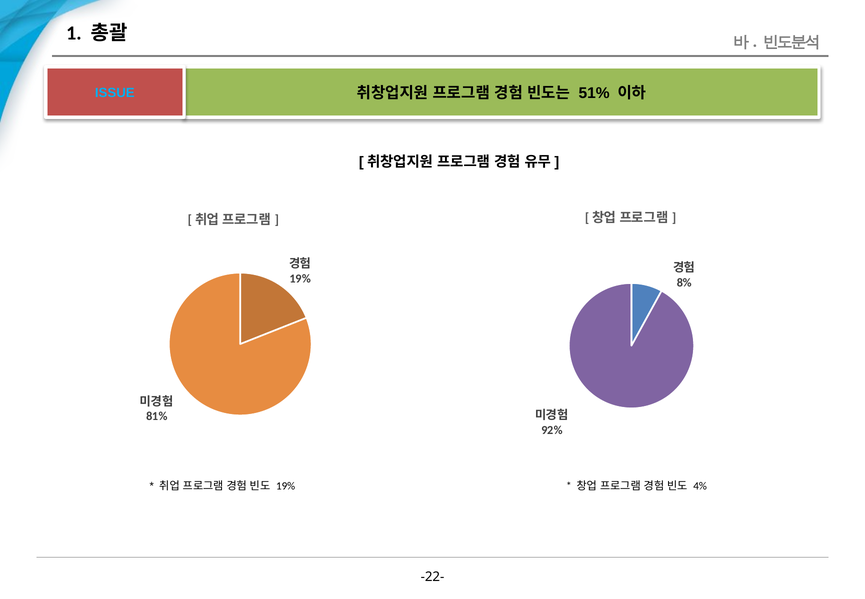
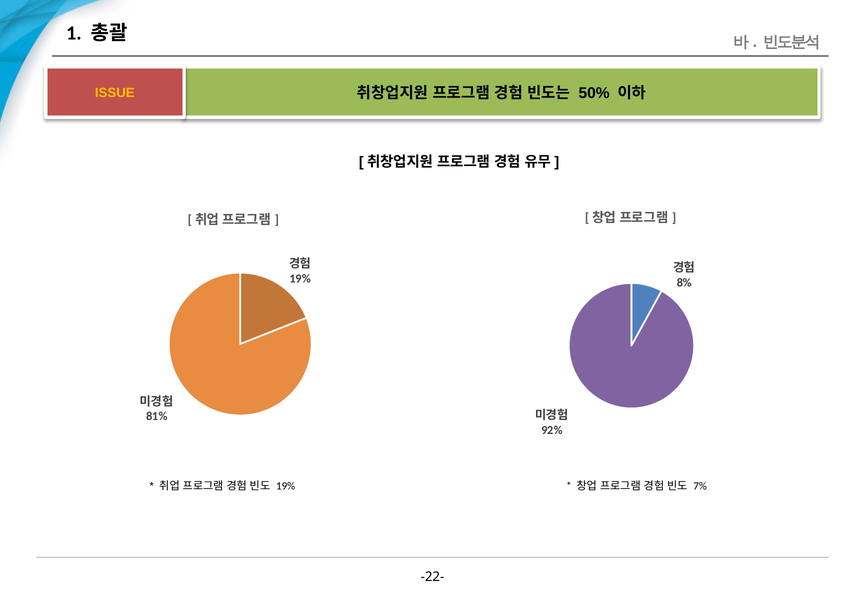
ISSUE colour: light blue -> yellow (115, 93)
51%: 51% -> 50% (594, 93)
4%: 4% -> 7% (700, 486)
